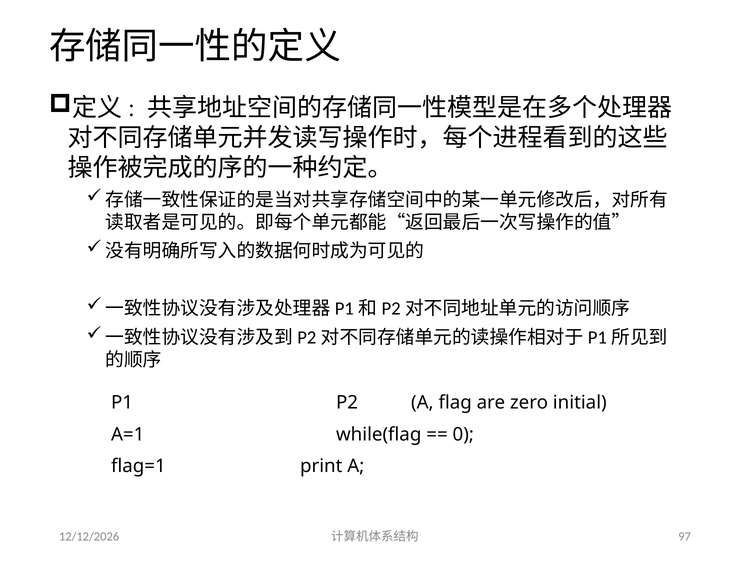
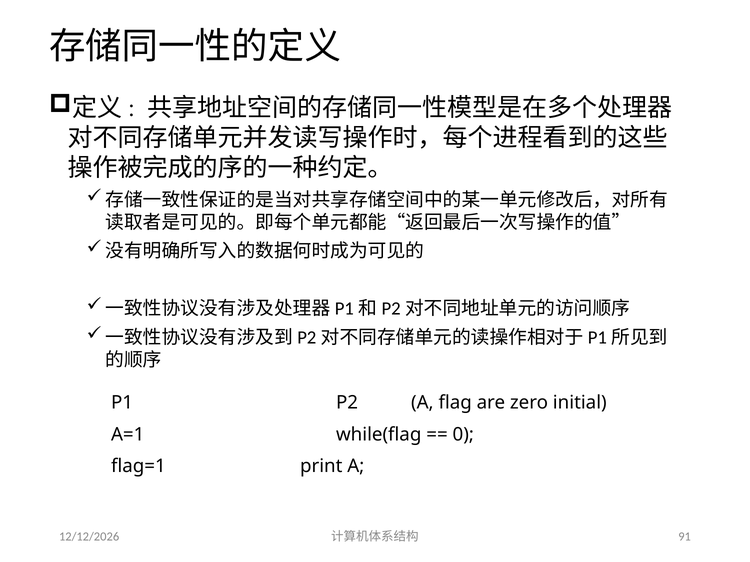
97: 97 -> 91 (685, 537)
